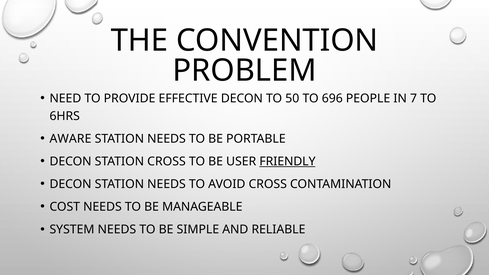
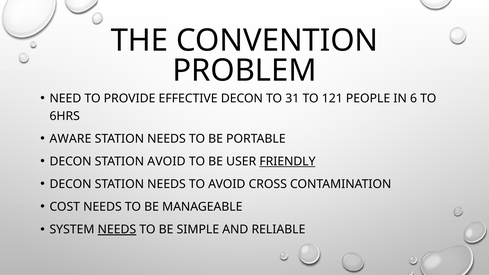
50: 50 -> 31 (292, 99)
696: 696 -> 121 (332, 99)
7: 7 -> 6 (414, 99)
STATION CROSS: CROSS -> AVOID (166, 162)
NEEDS underline: none -> present (117, 230)
